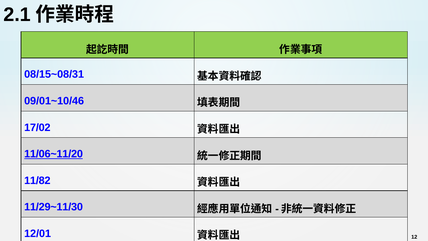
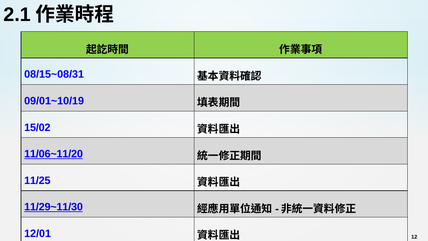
09/01~10/46: 09/01~10/46 -> 09/01~10/19 (54, 101)
17/02: 17/02 -> 15/02 (37, 127)
11/82: 11/82 -> 11/25 (37, 180)
11/29~11/30 underline: none -> present (54, 207)
